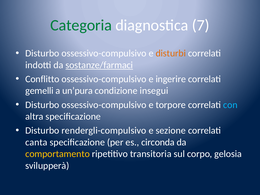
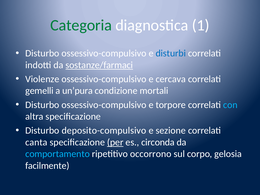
7: 7 -> 1 (201, 25)
disturbi colour: orange -> blue (171, 53)
Conflitto: Conflitto -> Violenze (42, 79)
ingerire: ingerire -> cercava (171, 79)
insegui: insegui -> mortali (154, 91)
rendergli-compulsivo: rendergli-compulsivo -> deposito-compulsivo (104, 131)
per underline: none -> present (115, 142)
comportamento colour: yellow -> light blue (58, 154)
transitoria: transitoria -> occorrono (151, 154)
svilupperà: svilupperà -> facilmente (47, 166)
